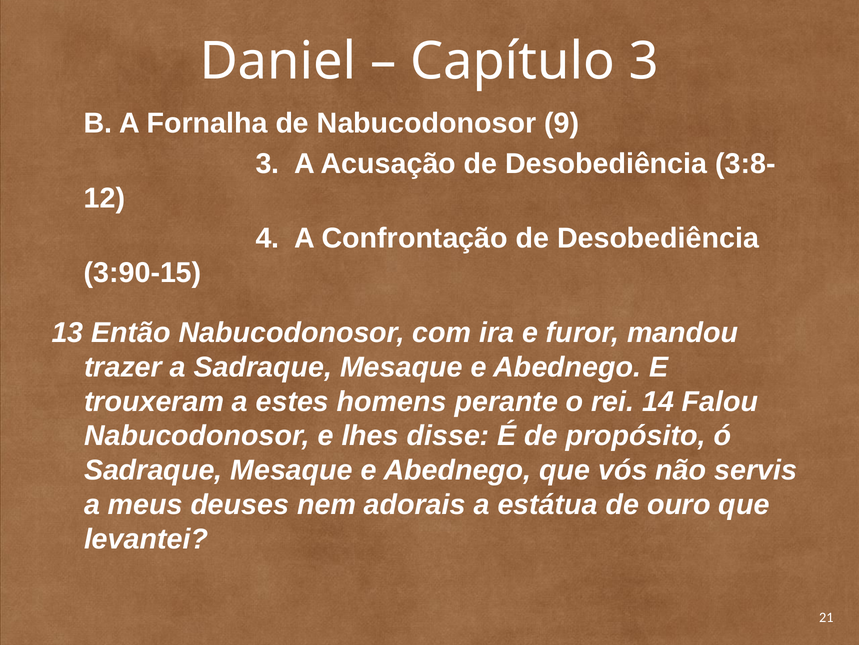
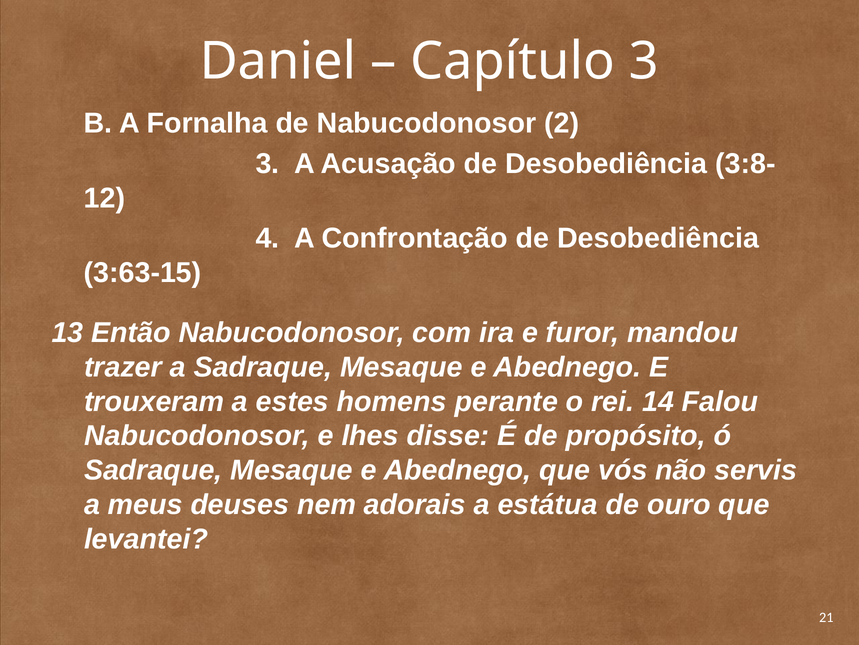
9: 9 -> 2 (562, 123)
3:90-15: 3:90-15 -> 3:63-15 (143, 272)
